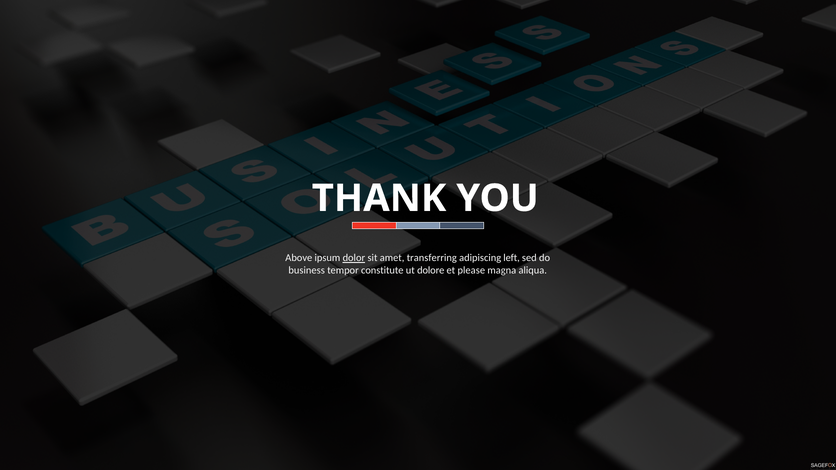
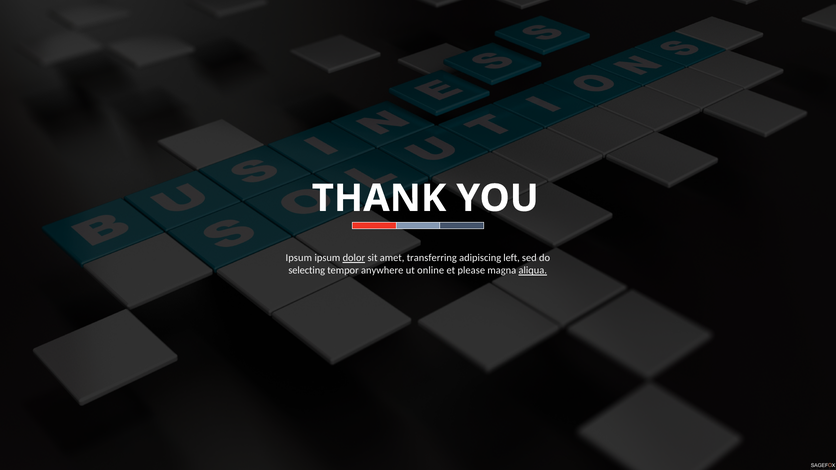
Above: Above -> Ipsum (299, 258)
business: business -> selecting (307, 271)
constitute: constitute -> anywhere (382, 271)
dolore: dolore -> online (431, 271)
aliqua underline: none -> present (533, 271)
